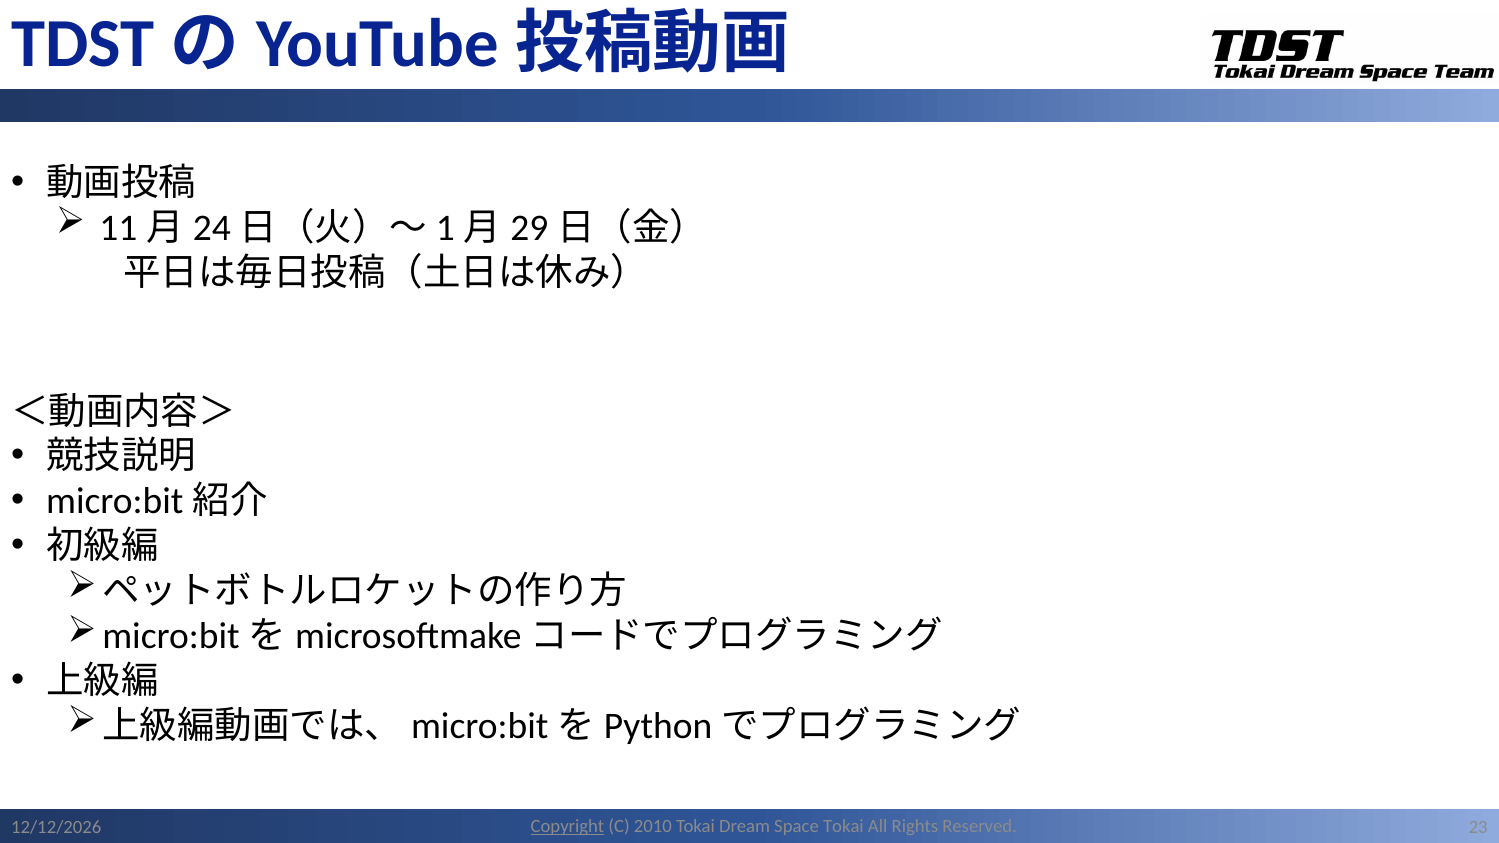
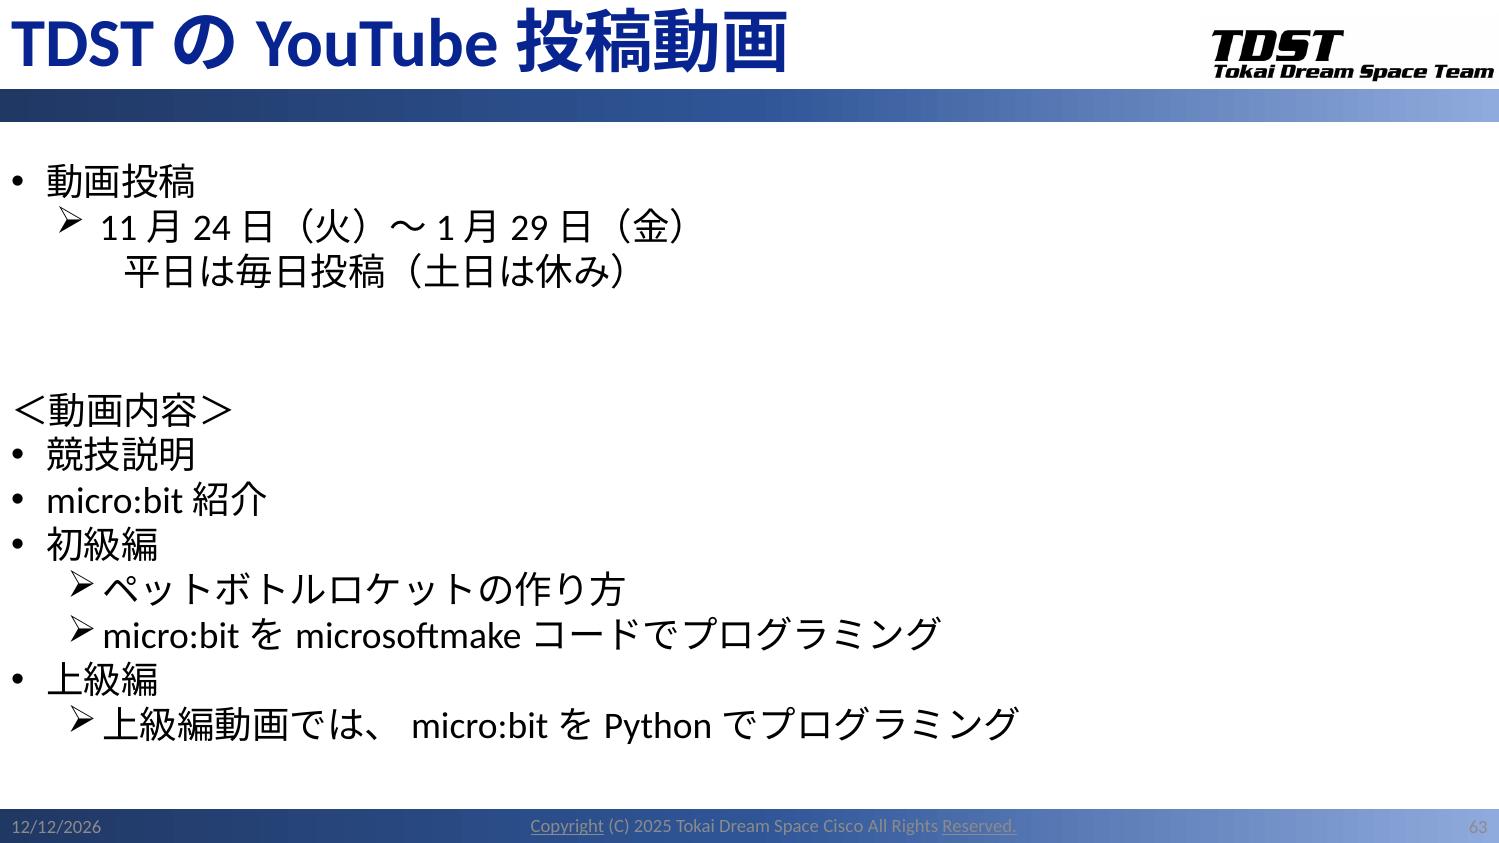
2010: 2010 -> 2025 (653, 826)
Space Tokai: Tokai -> Cisco (843, 826)
Reserved underline: none -> present (980, 826)
23: 23 -> 63 (1478, 827)
